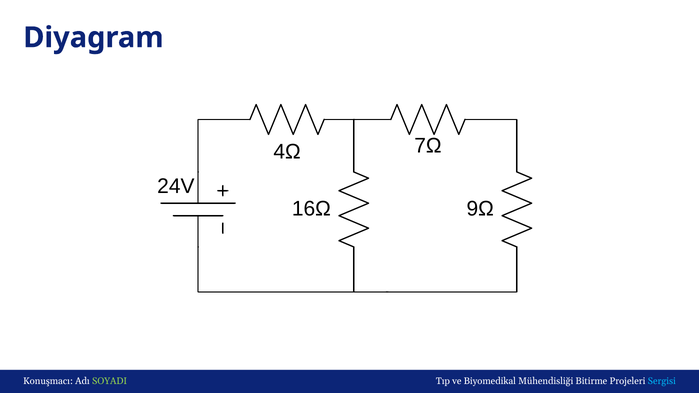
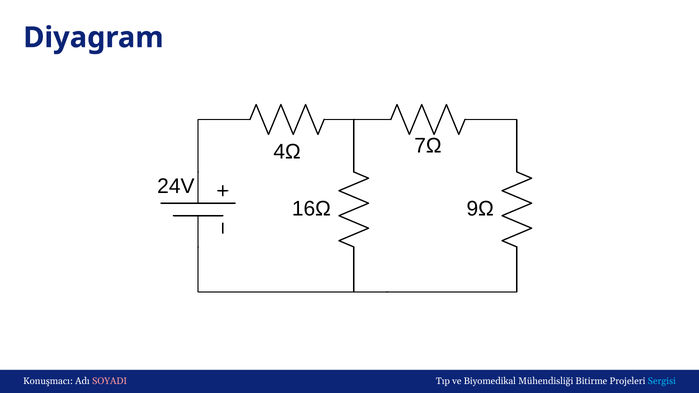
SOYADI colour: light green -> pink (110, 381)
